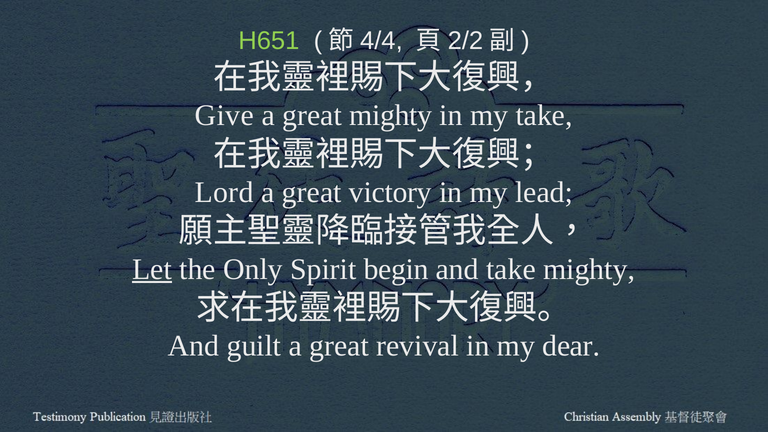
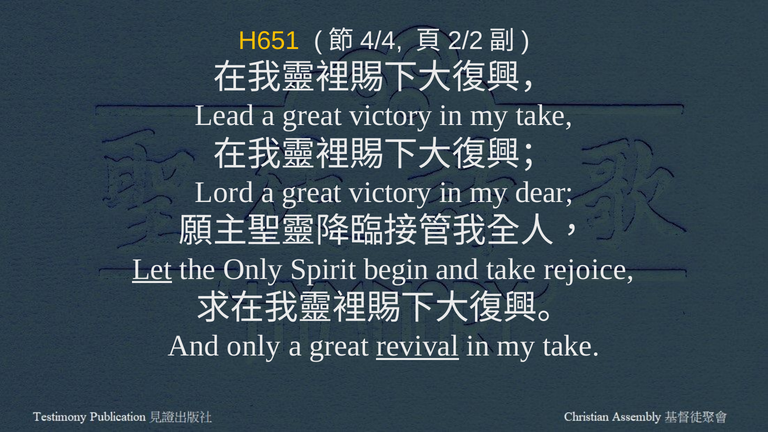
H651 colour: light green -> yellow (269, 41)
Give: Give -> Lead (225, 116)
mighty: mighty -> victory (391, 116)
lead: lead -> dear (544, 192)
take mighty: mighty -> rejoice (589, 269)
And guilt: guilt -> only (254, 346)
revival underline: none -> present (418, 346)
dear: dear -> take (571, 346)
